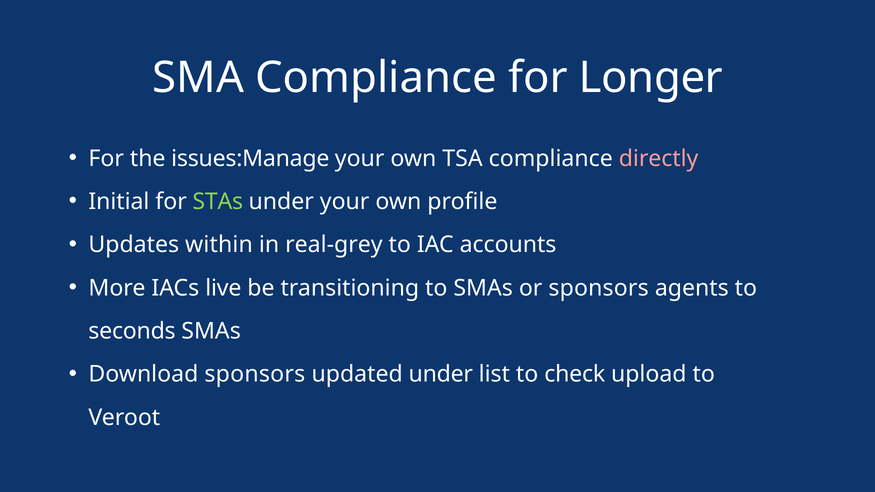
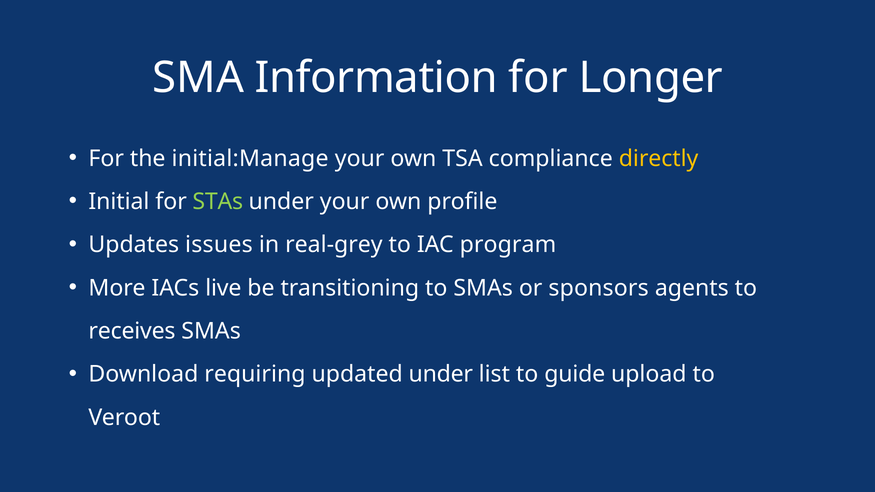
SMA Compliance: Compliance -> Information (376, 78)
issues:Manage: issues:Manage -> initial:Manage (250, 158)
directly colour: pink -> yellow (659, 158)
within: within -> issues (219, 245)
accounts: accounts -> program (508, 245)
seconds: seconds -> receives (132, 331)
Download sponsors: sponsors -> requiring (255, 374)
check: check -> guide (575, 374)
